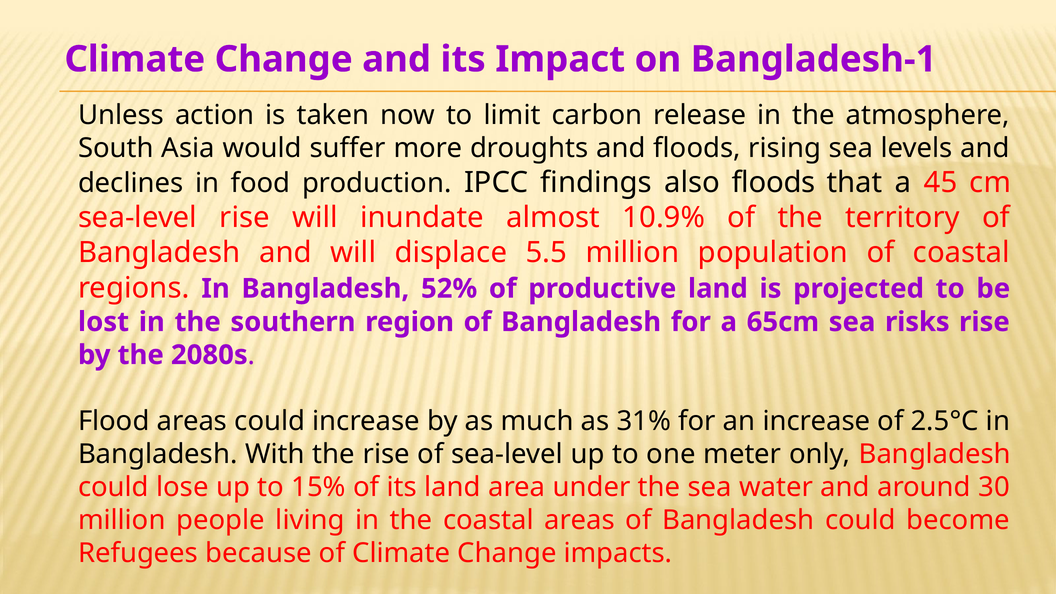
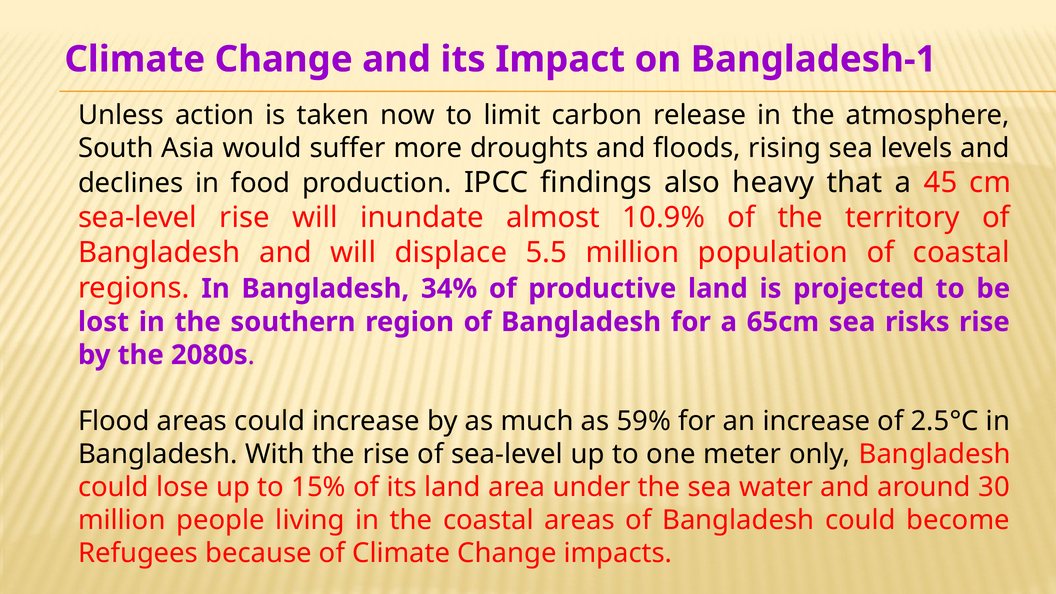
also floods: floods -> heavy (773, 182)
52%: 52% -> 34% (449, 289)
31%: 31% -> 59% (644, 421)
